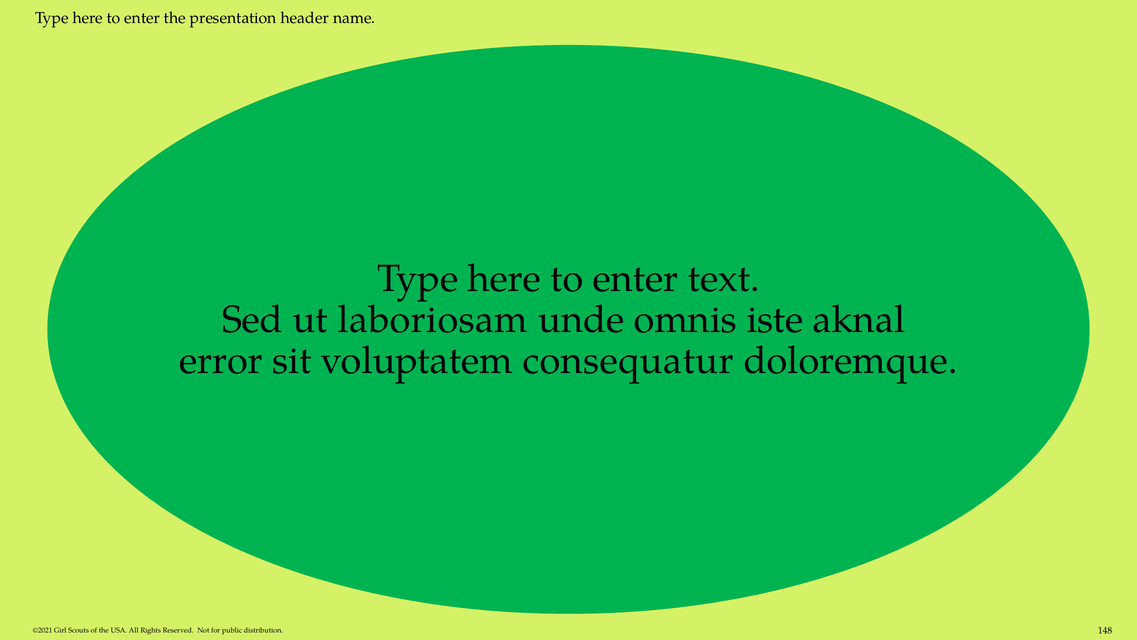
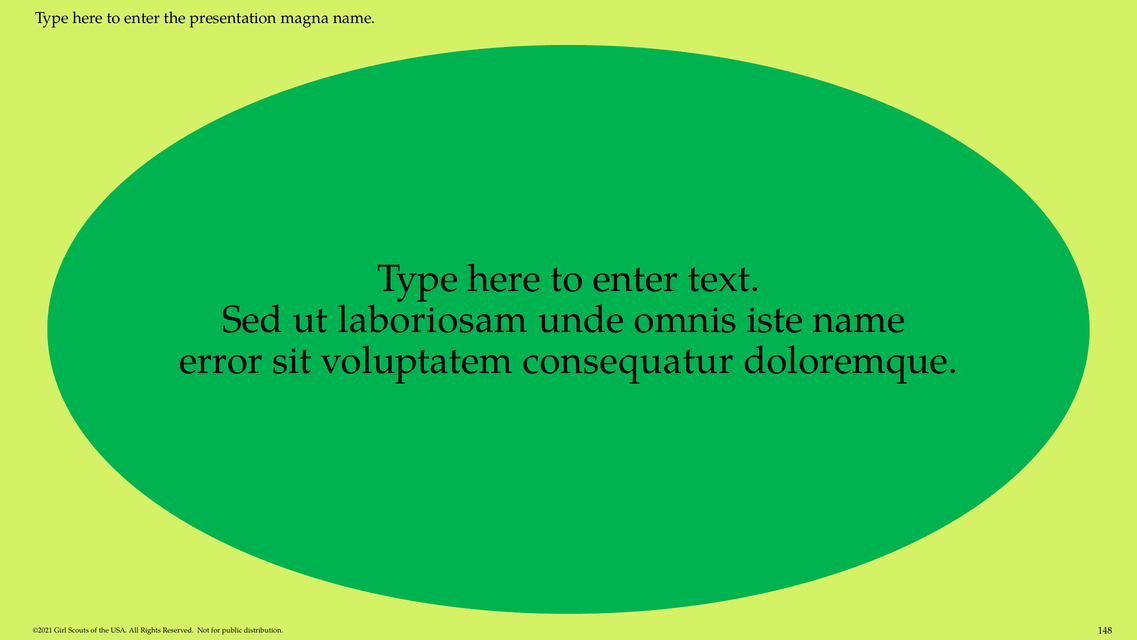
header: header -> magna (305, 18)
iste aknal: aknal -> name (859, 320)
